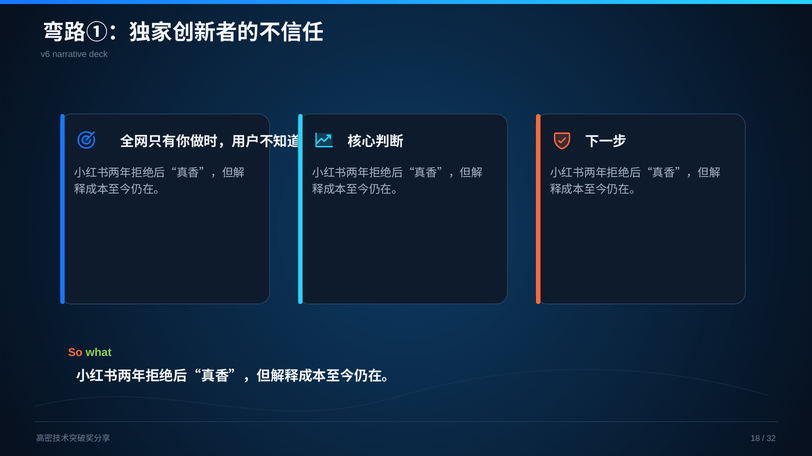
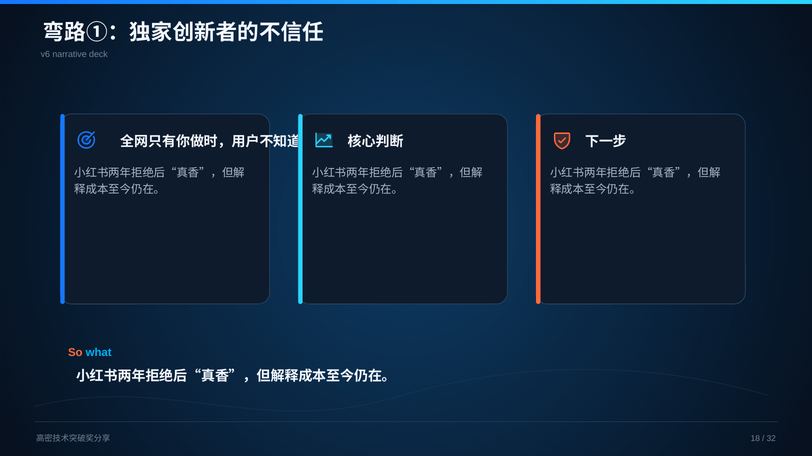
what colour: light green -> light blue (99, 353)
